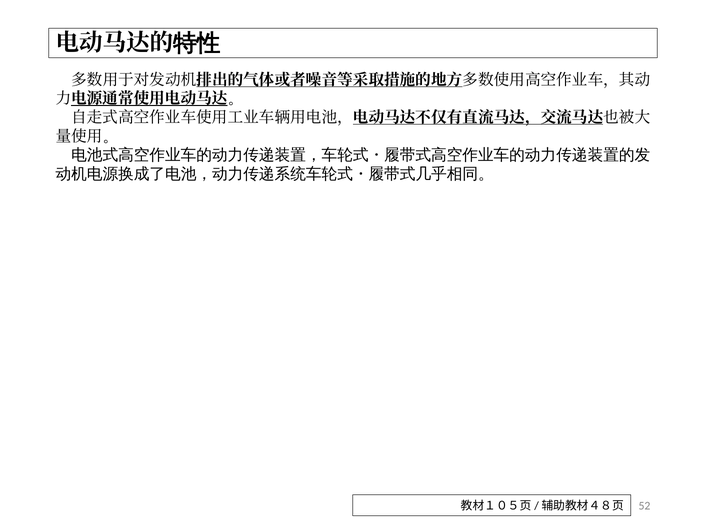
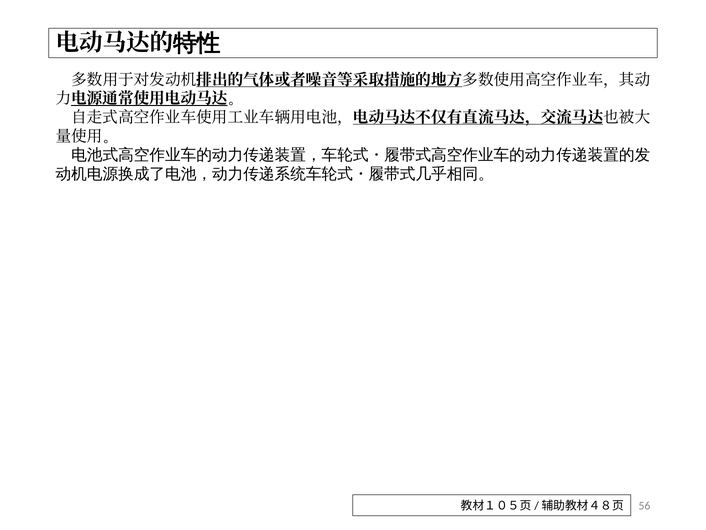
52: 52 -> 56 (644, 506)
